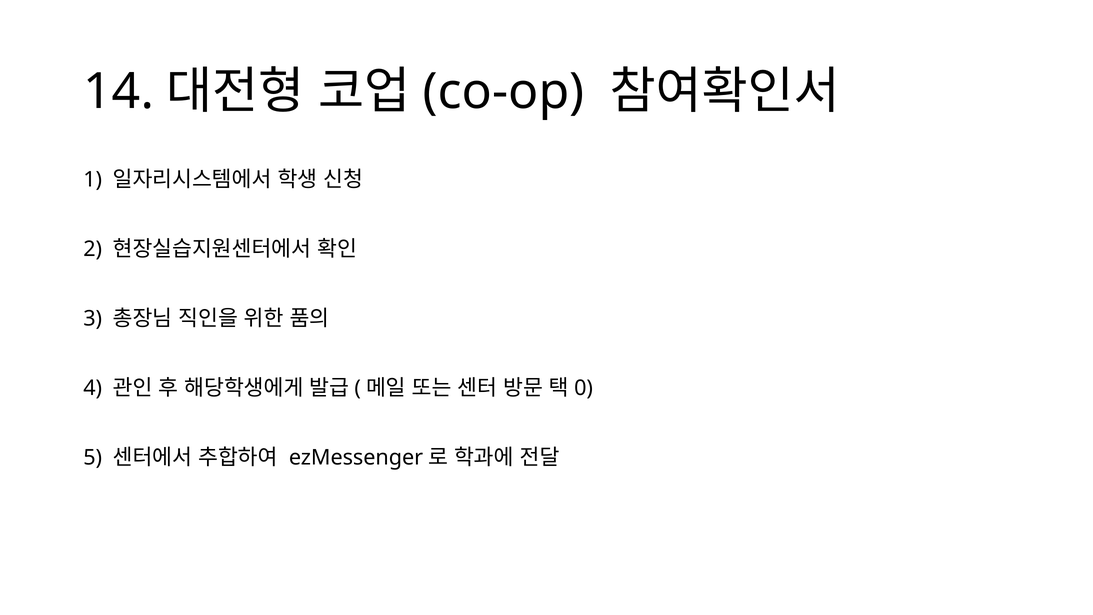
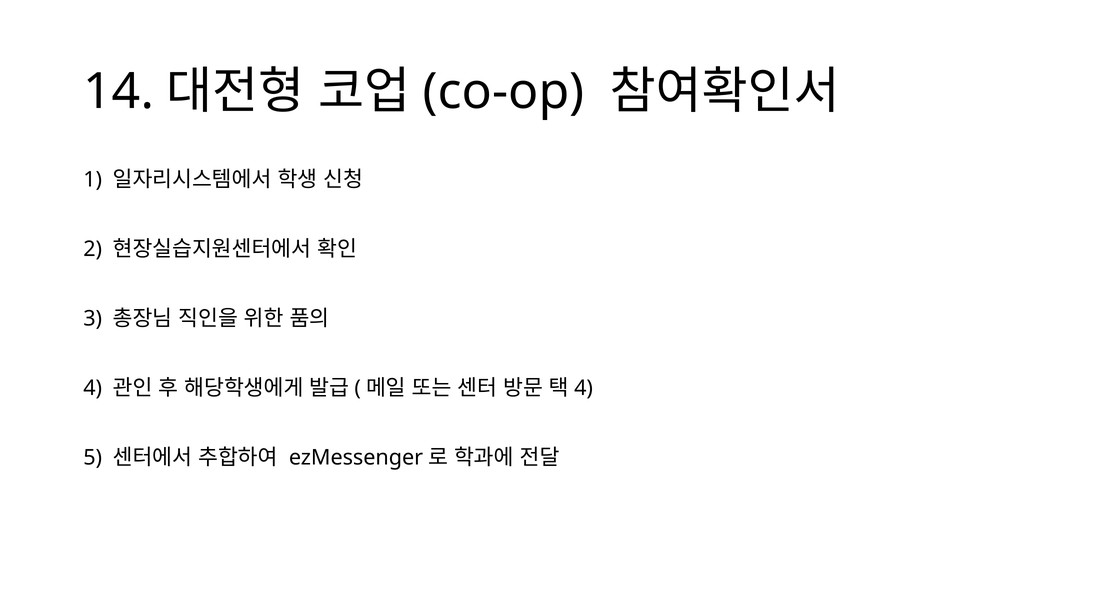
0: 0 -> 4 (584, 388)
